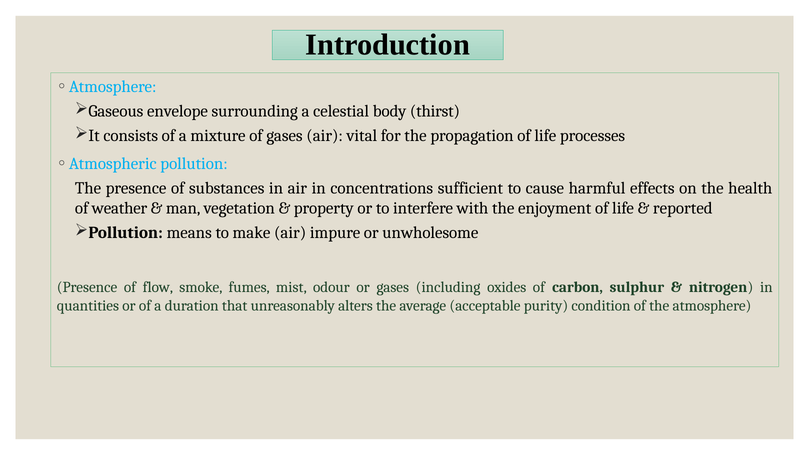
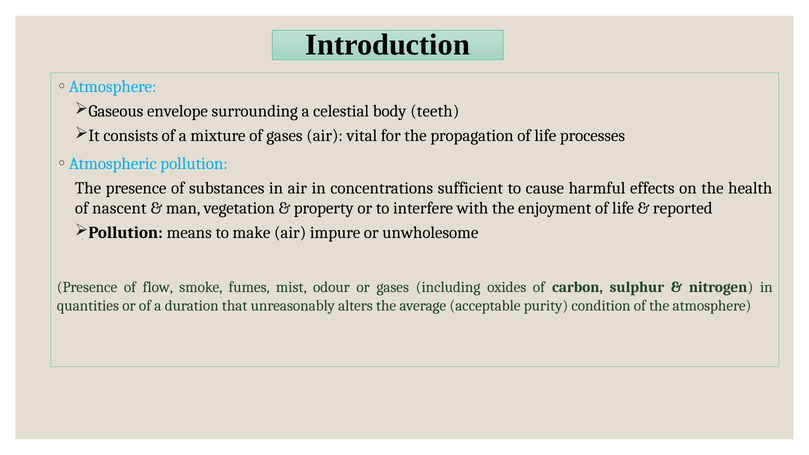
thirst: thirst -> teeth (435, 111)
weather: weather -> nascent (119, 208)
